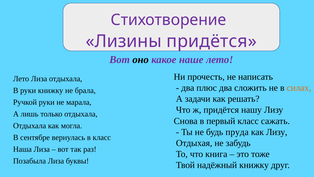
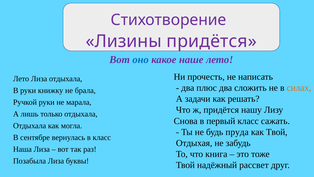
оно colour: black -> blue (141, 60)
как Лизу: Лизу -> Твой (277, 132)
надёжный книжку: книжку -> рассвет (254, 165)
